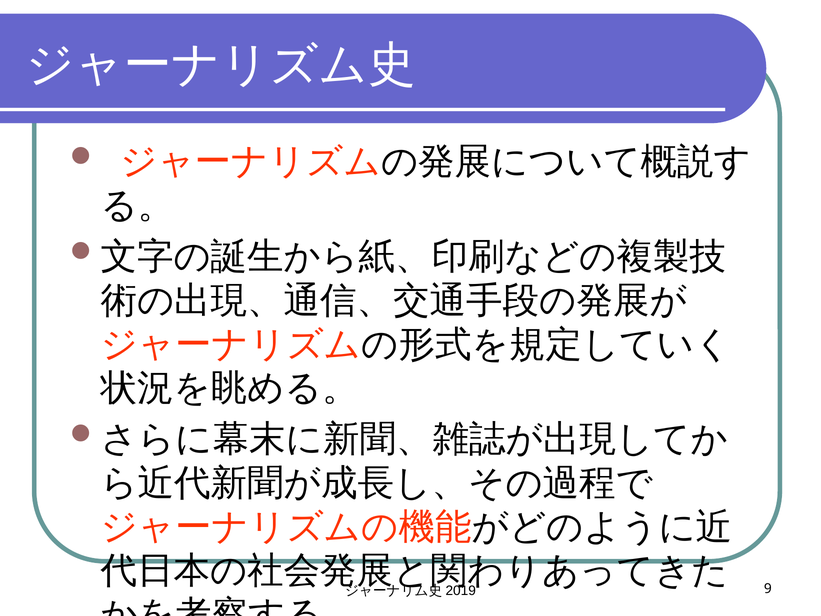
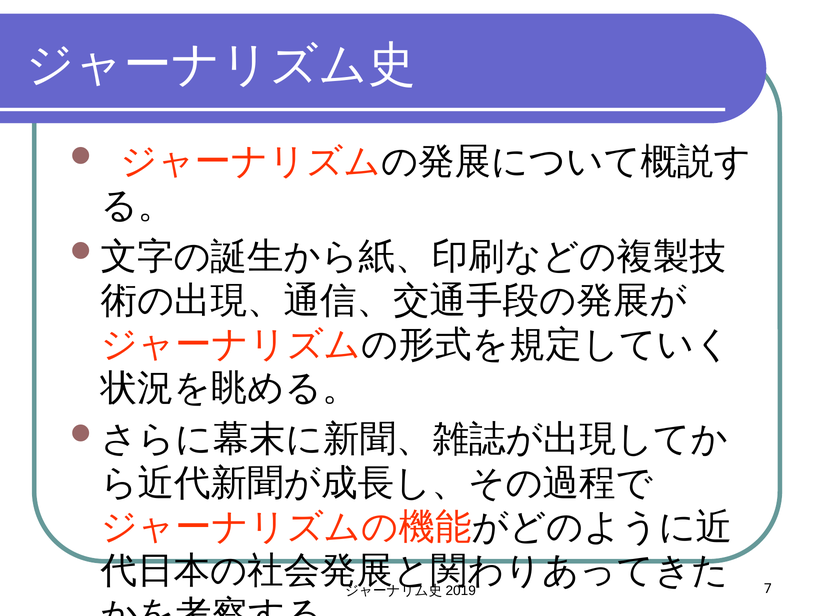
9: 9 -> 7 (768, 588)
